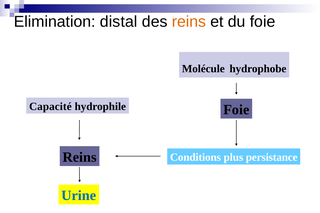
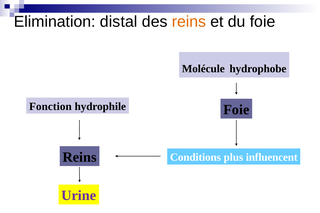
Capacité: Capacité -> Fonction (50, 107)
persistance: persistance -> influencent (272, 158)
Urine colour: blue -> purple (79, 196)
